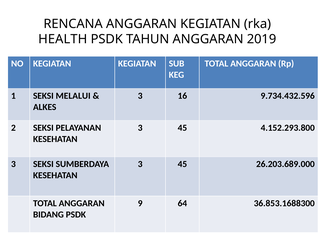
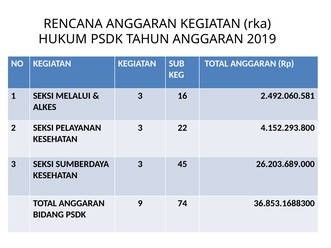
HEALTH: HEALTH -> HUKUM (63, 39)
9.734.432.596: 9.734.432.596 -> 2.492.060.581 (288, 96)
45: 45 -> 22 (182, 128)
64: 64 -> 74 (182, 204)
